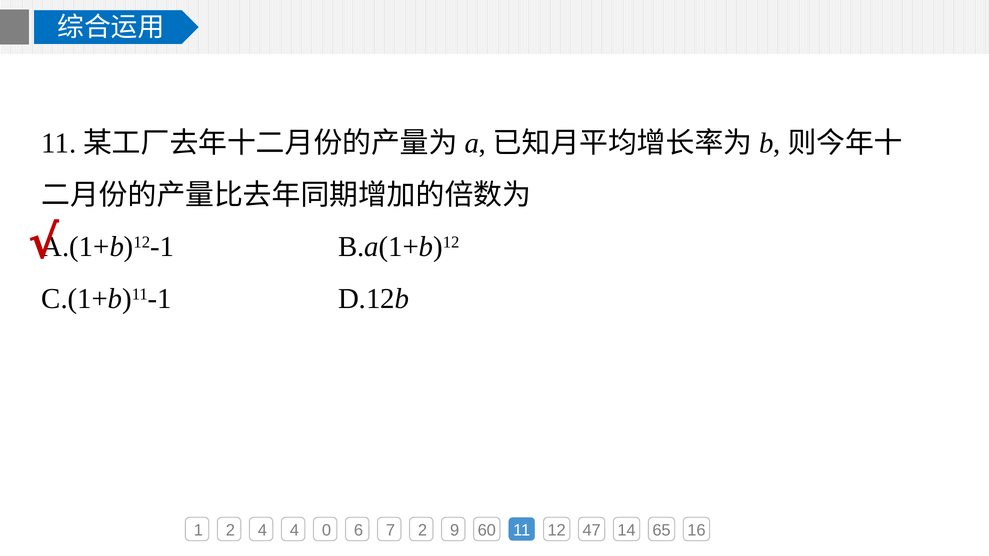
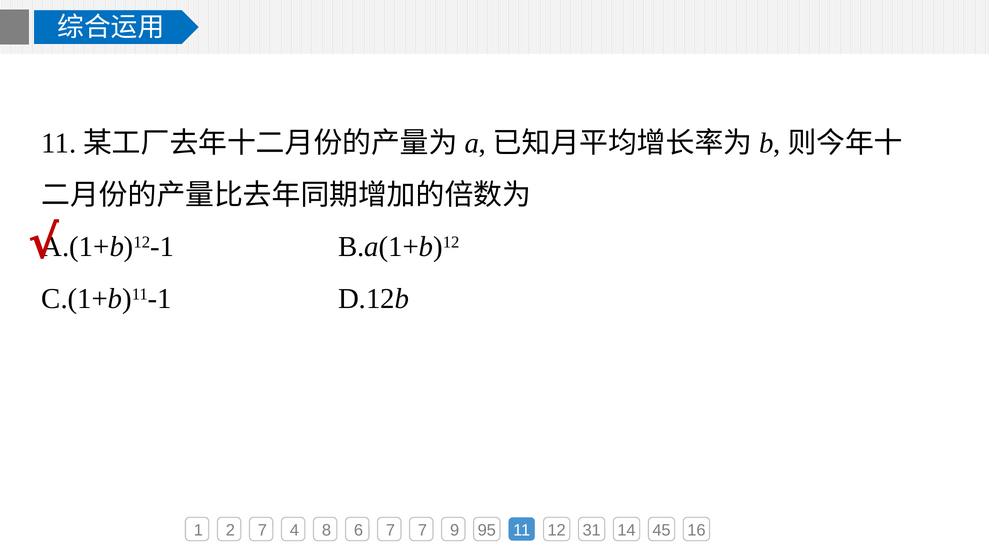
2 4: 4 -> 7 (262, 530)
0: 0 -> 8 (326, 530)
7 2: 2 -> 7 (423, 530)
60: 60 -> 95 (487, 530)
47: 47 -> 31 (592, 530)
65: 65 -> 45 (662, 530)
